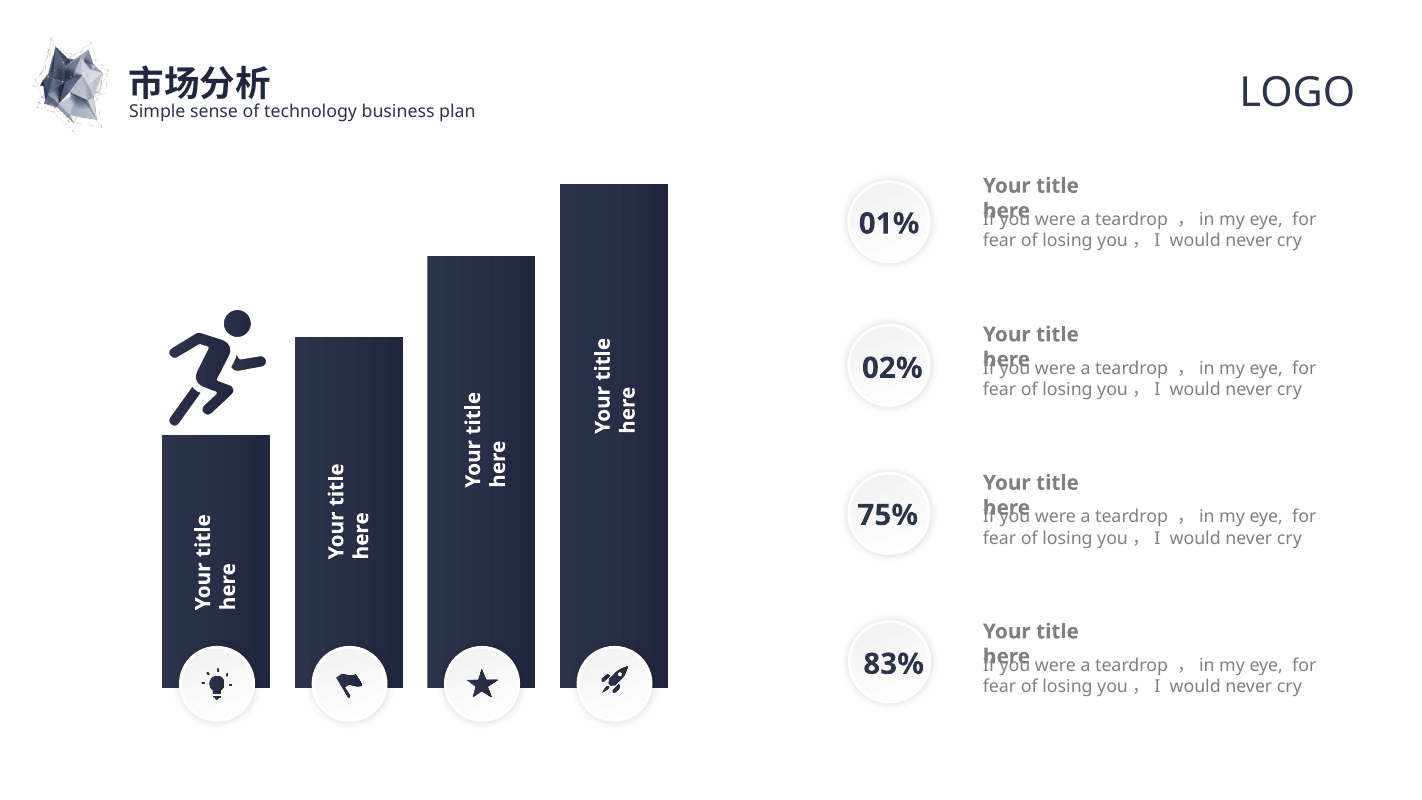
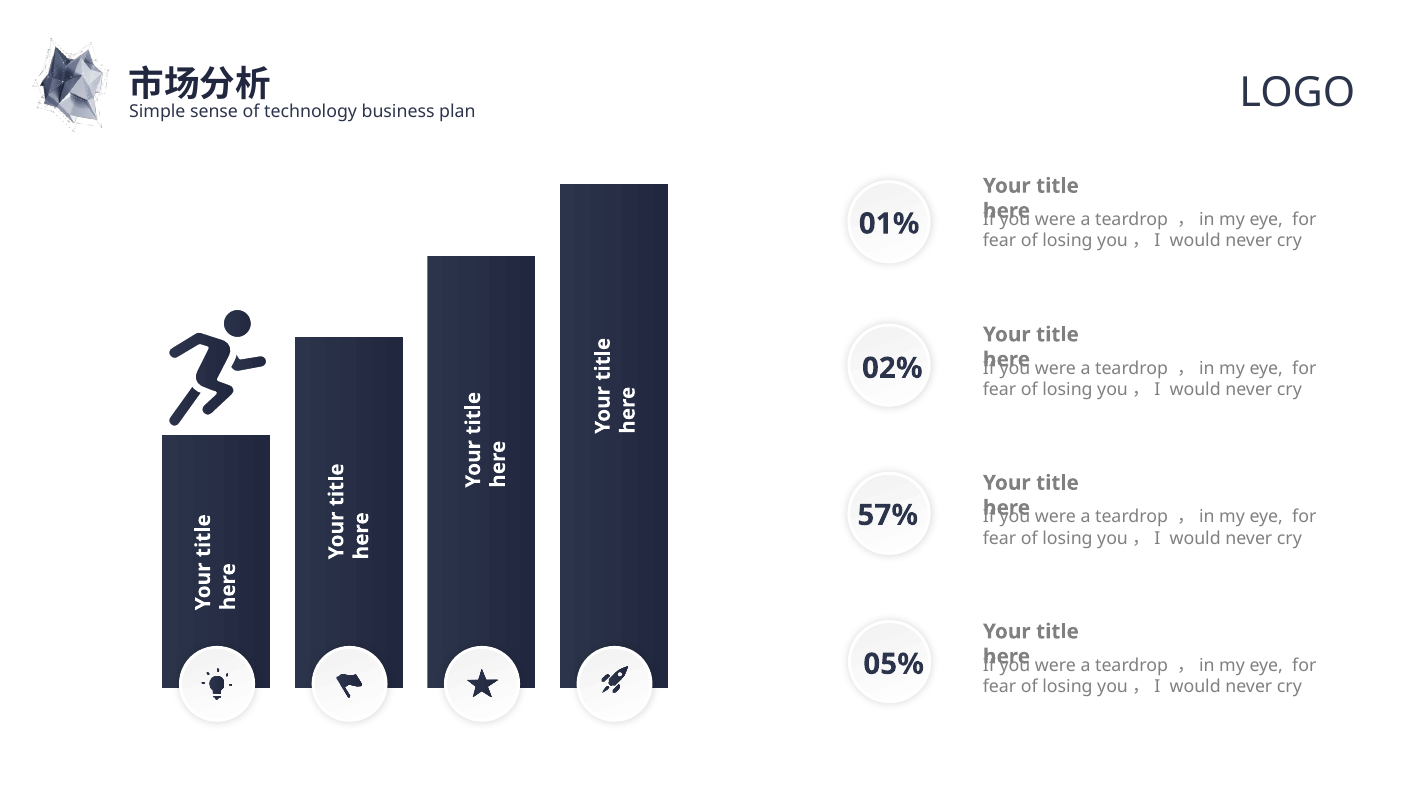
75%: 75% -> 57% (888, 515)
83%: 83% -> 05% (894, 664)
